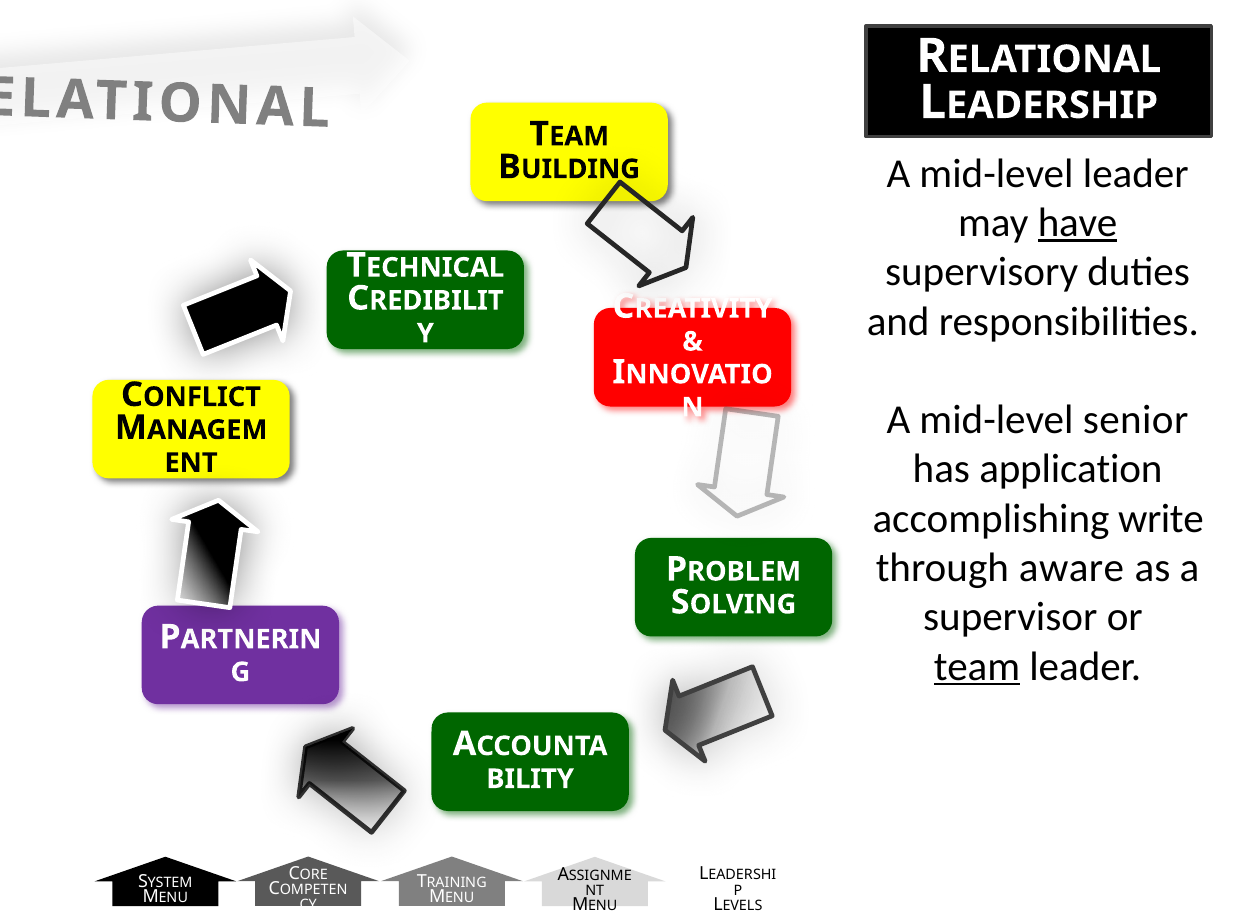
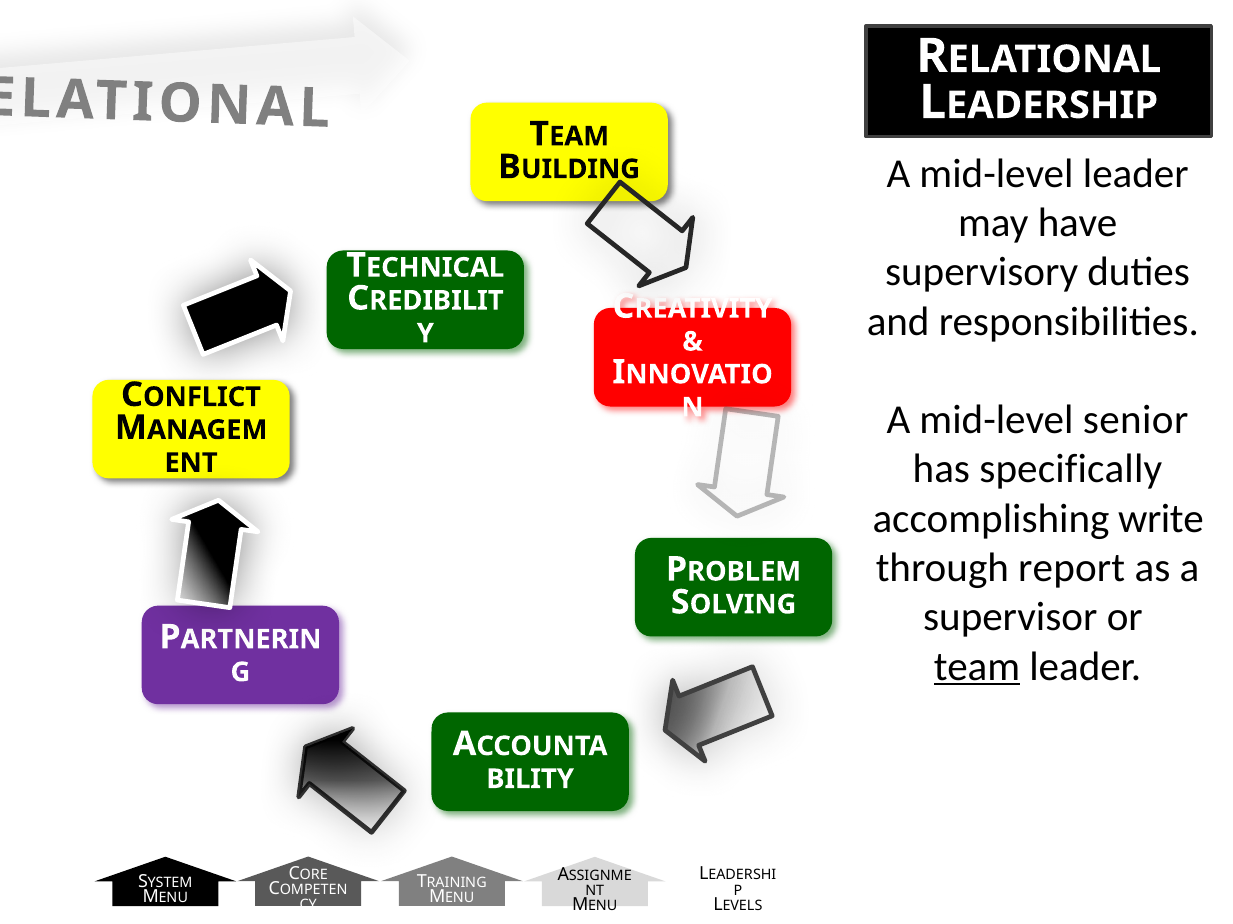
have underline: present -> none (1077, 223)
application: application -> specifically (1071, 470)
aware: aware -> report (1072, 568)
